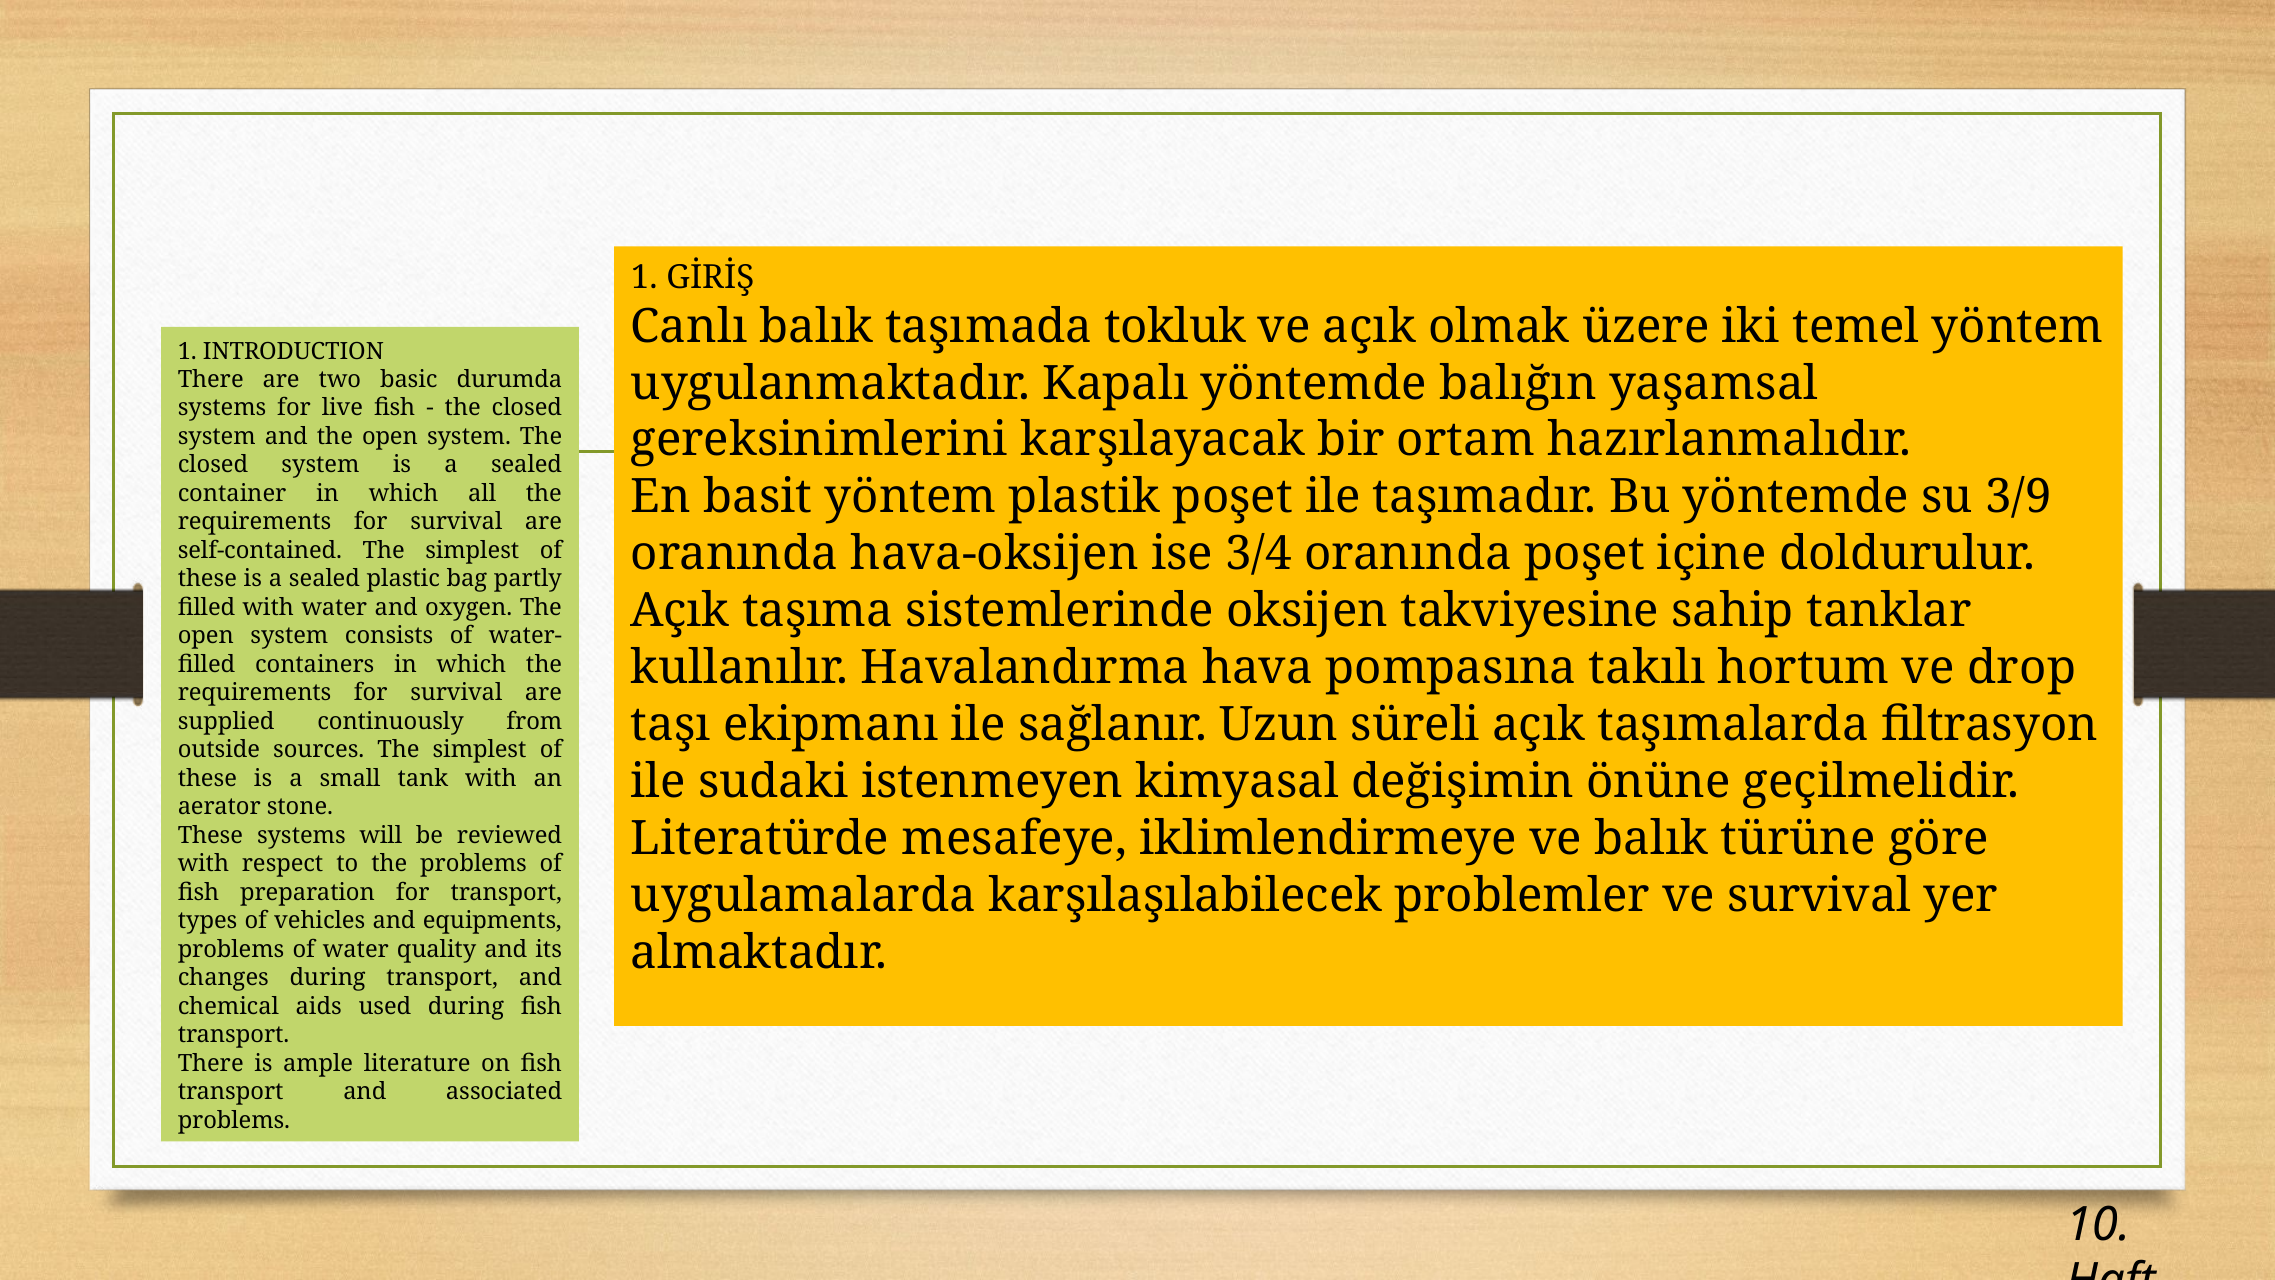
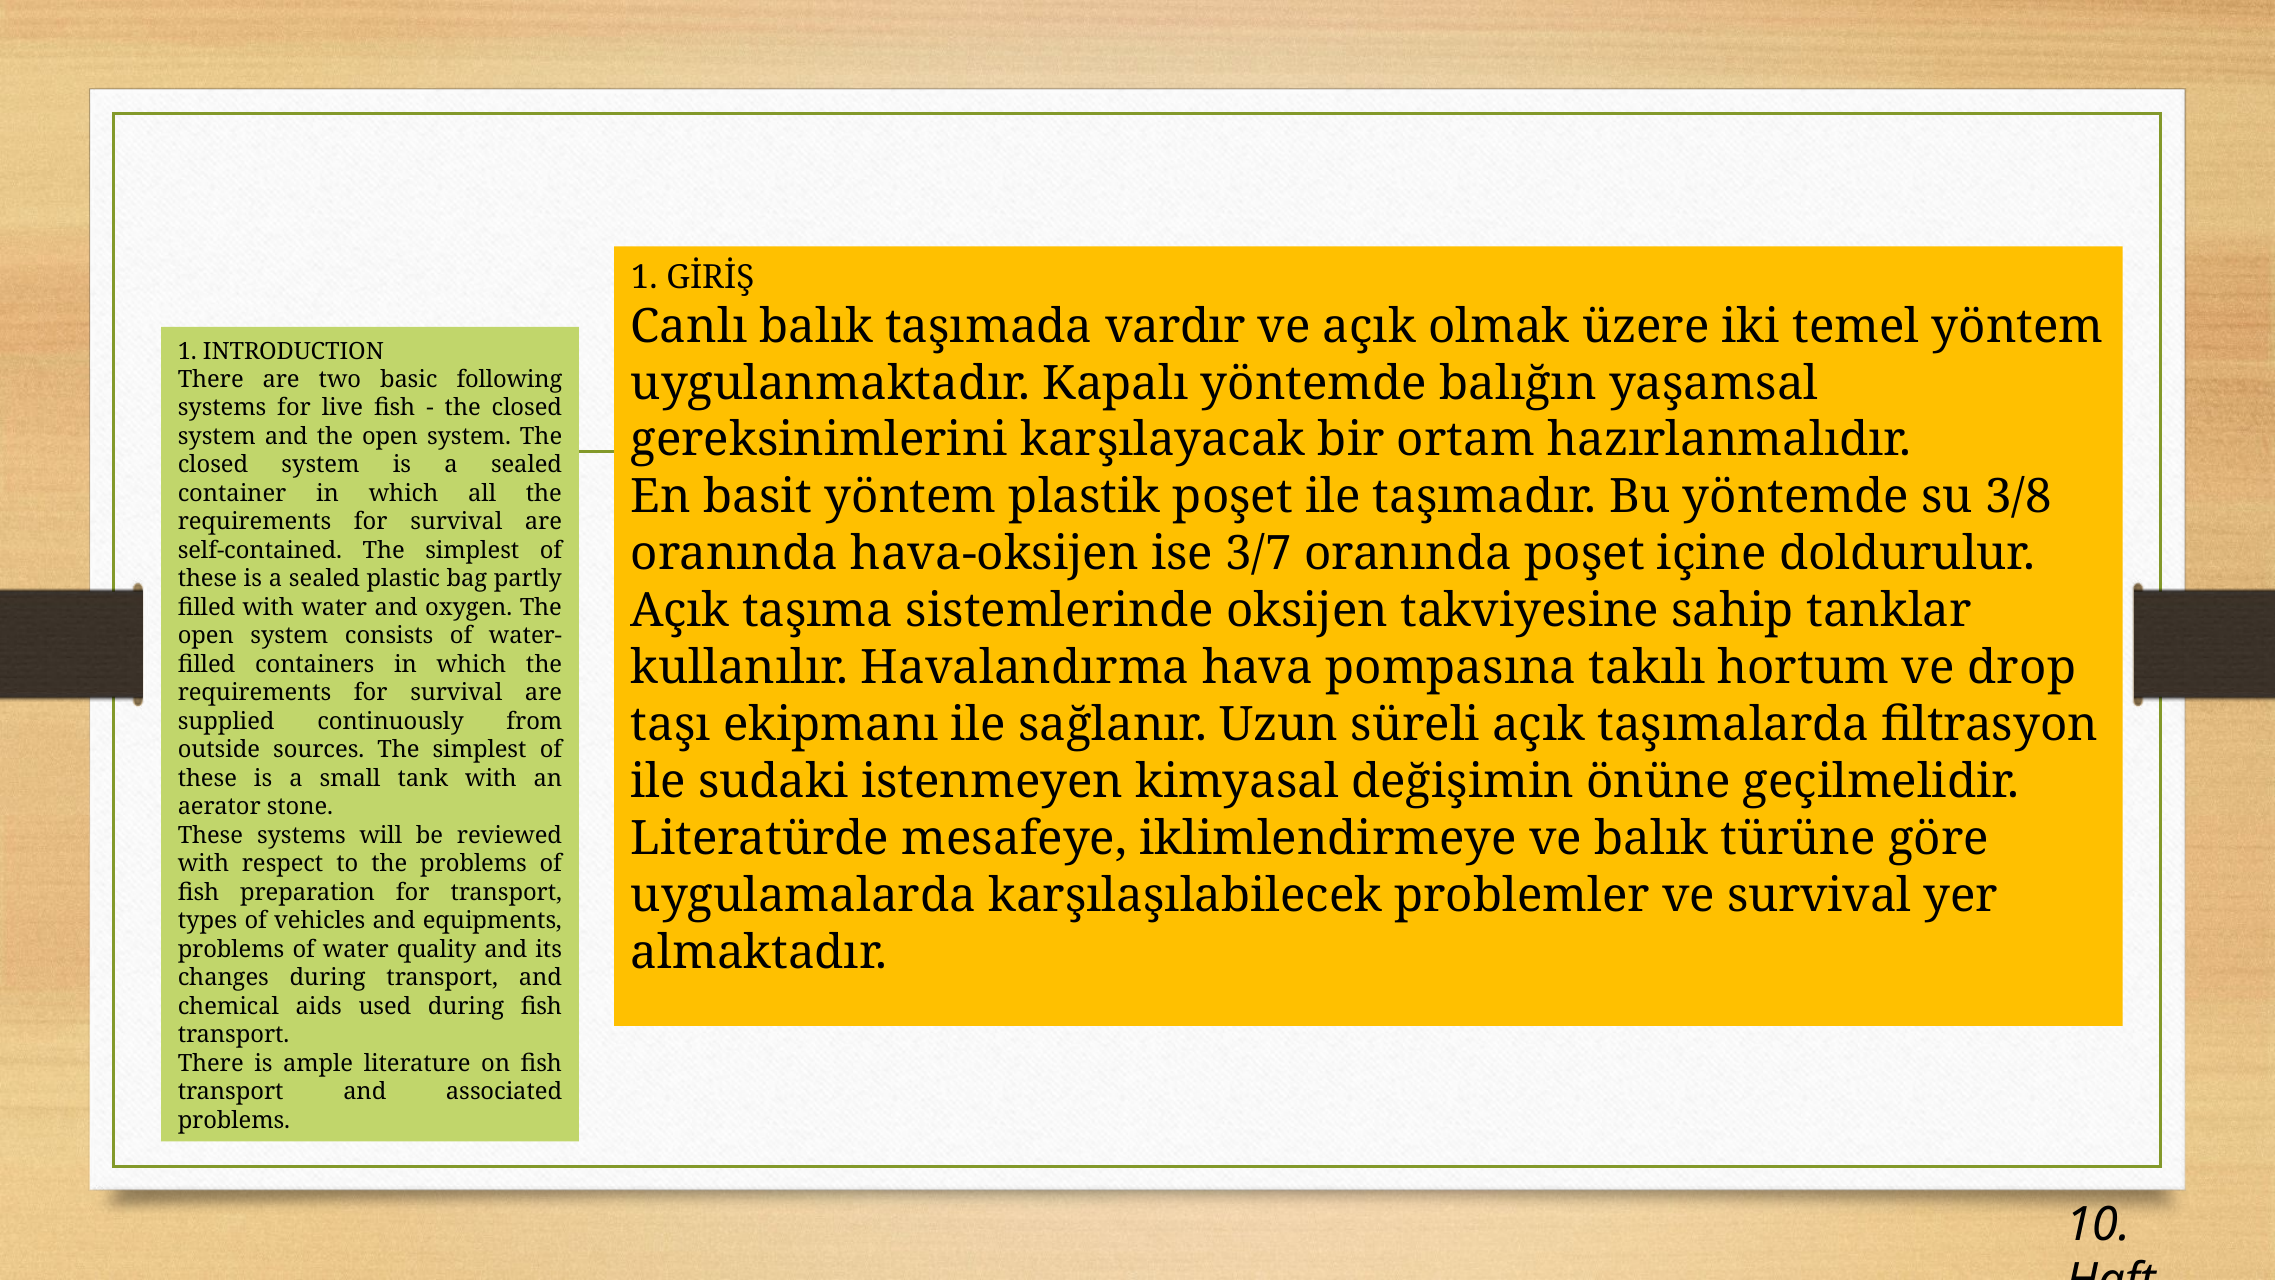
tokluk: tokluk -> vardır (1176, 326)
durumda: durumda -> following (509, 380)
3/9: 3/9 -> 3/8 (2019, 497)
3/4: 3/4 -> 3/7 (1259, 554)
